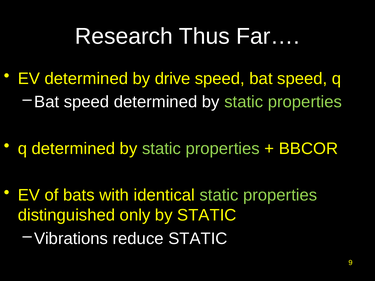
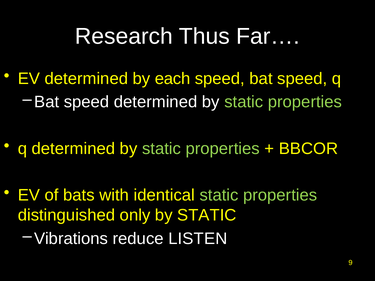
drive: drive -> each (173, 79)
reduce STATIC: STATIC -> LISTEN (198, 239)
